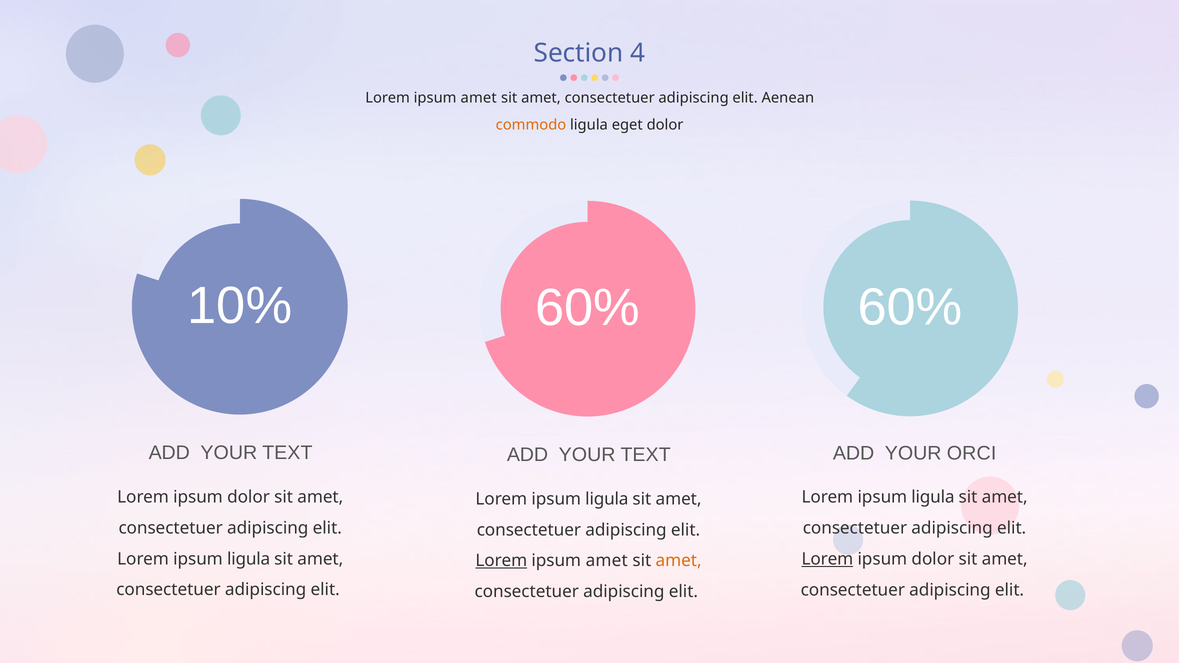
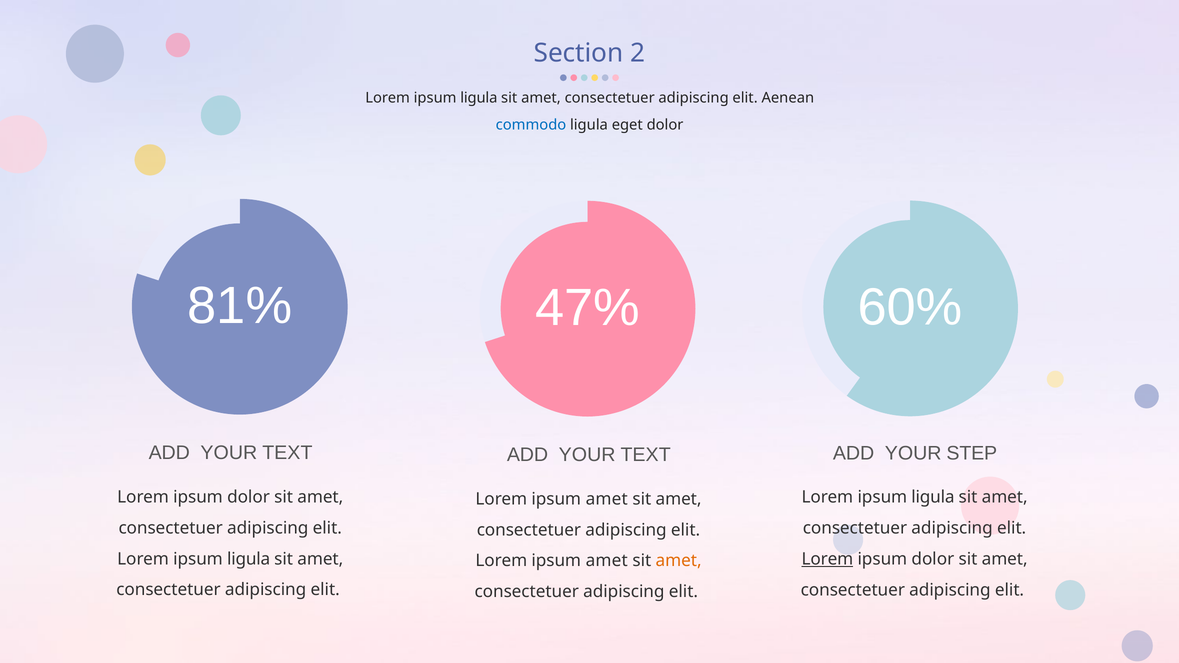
4: 4 -> 2 (638, 53)
amet: amet -> ligula (479, 98)
commodo colour: orange -> blue (531, 125)
10%: 10% -> 81% (240, 306)
60%: 60% -> 47% (587, 308)
ORCI: ORCI -> STEP (972, 453)
ligula: ligula -> amet (607, 499)
Lorem underline: present -> none (501, 561)
